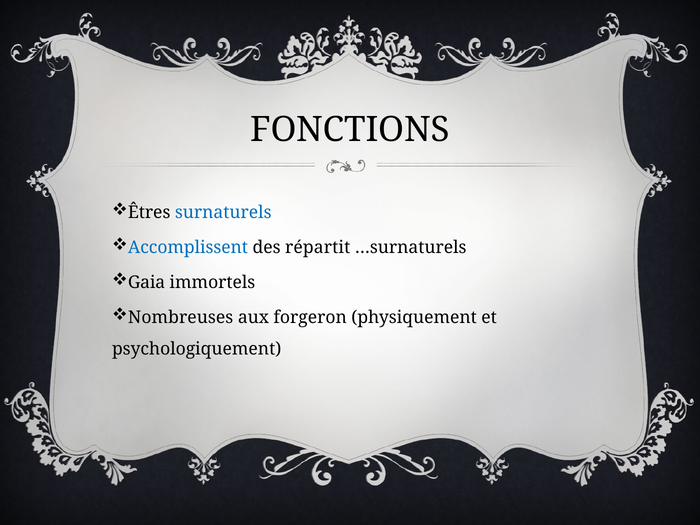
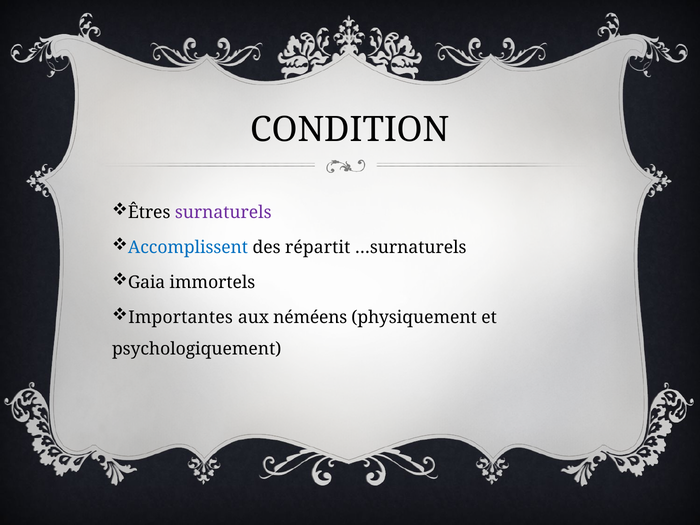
FONCTIONS: FONCTIONS -> CONDITION (350, 130)
surnaturels colour: blue -> purple (223, 212)
Nombreuses: Nombreuses -> Importantes (181, 317)
forgeron: forgeron -> néméens (310, 317)
